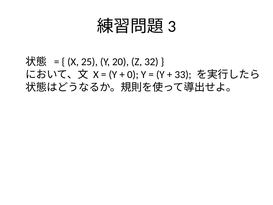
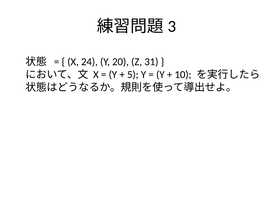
25: 25 -> 24 (89, 62)
32: 32 -> 31 (151, 62)
0: 0 -> 5 (133, 75)
33: 33 -> 10 (183, 75)
